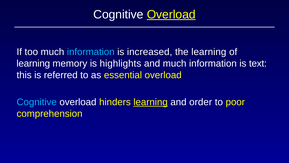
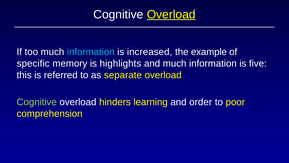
the learning: learning -> example (209, 52)
learning: learning -> specific (33, 63)
text: text -> five (258, 63)
essential: essential -> separate (123, 75)
Cognitive colour: light blue -> light green (37, 102)
learning underline: present -> none (151, 102)
